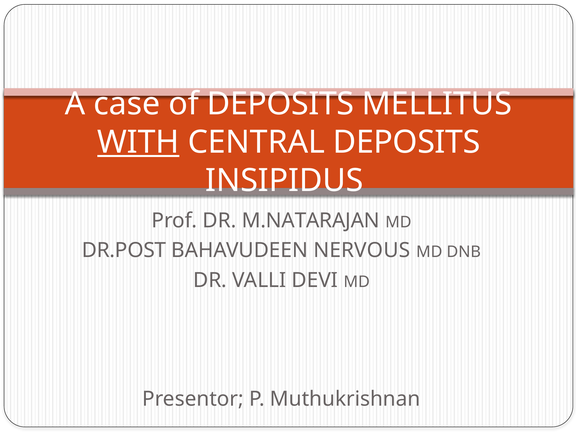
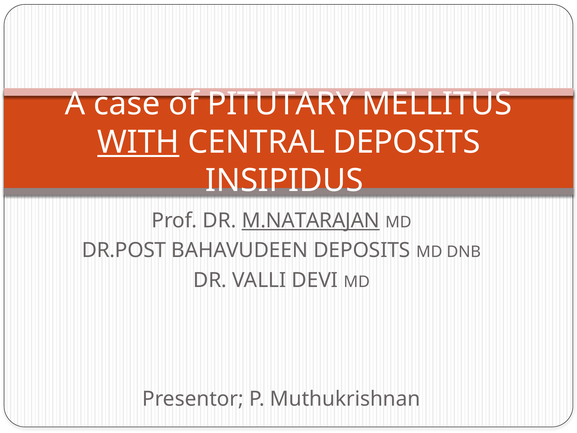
of DEPOSITS: DEPOSITS -> PITUTARY (281, 104)
M.NATARAJAN underline: none -> present (311, 221)
BAHAVUDEEN NERVOUS: NERVOUS -> DEPOSITS (362, 250)
